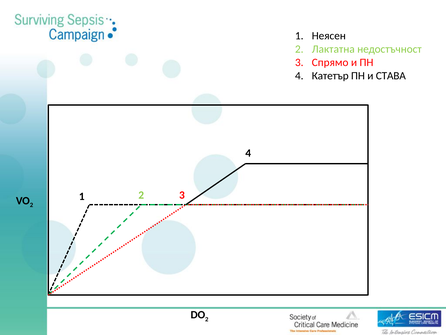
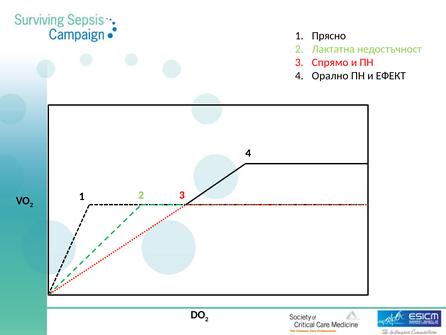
Неясен: Неясен -> Прясно (329, 36)
Катетър: Катетър -> Орално (330, 76)
СТАВА: СТАВА -> ЕФЕКТ (391, 76)
